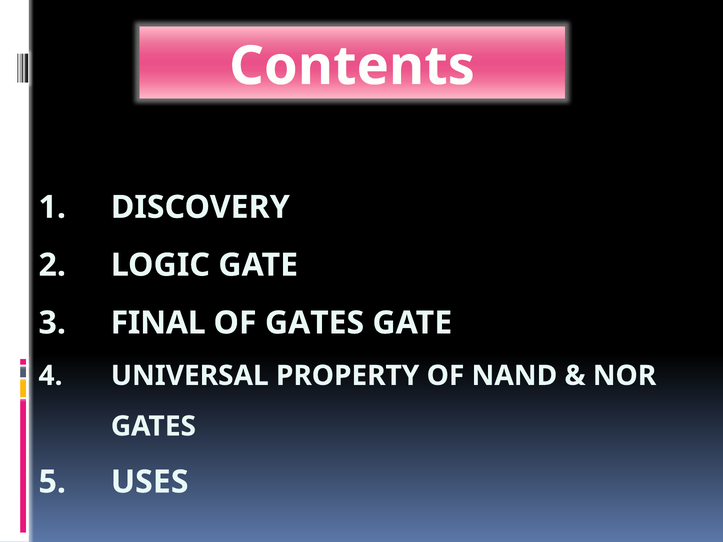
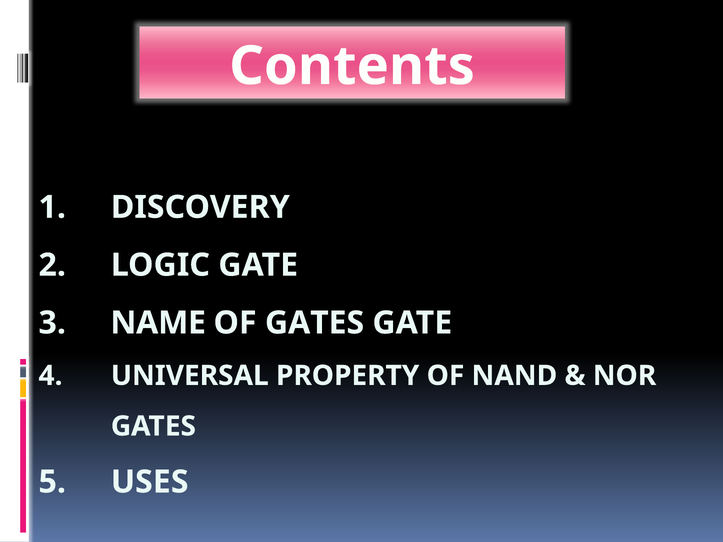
FINAL: FINAL -> NAME (158, 323)
